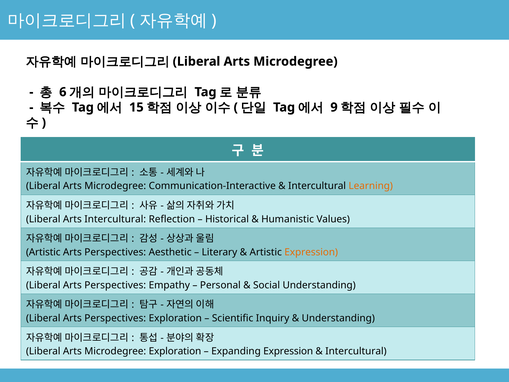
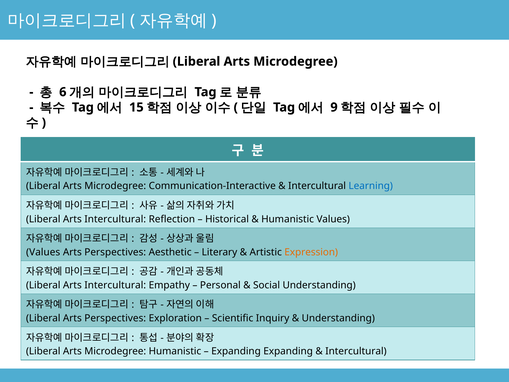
Learning colour: orange -> blue (371, 186)
Artistic: Artistic -> Values (43, 252)
Perspectives: Perspectives -> Intercultural (115, 285)
Microdegree Exploration: Exploration -> Humanistic (175, 351)
Expanding Expression: Expression -> Expanding (288, 351)
